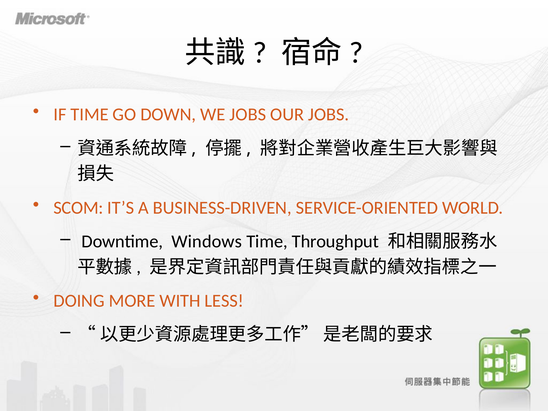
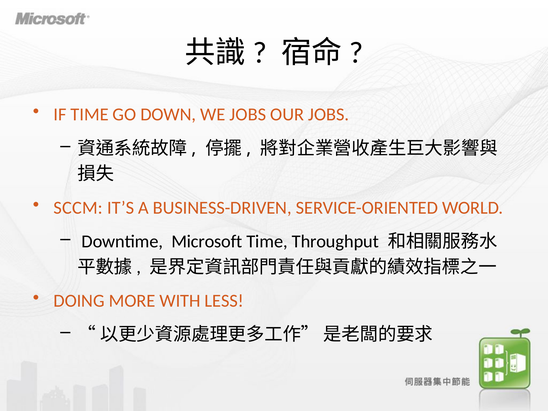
SCOM: SCOM -> SCCM (78, 208)
Windows: Windows -> Microsoft (207, 241)
